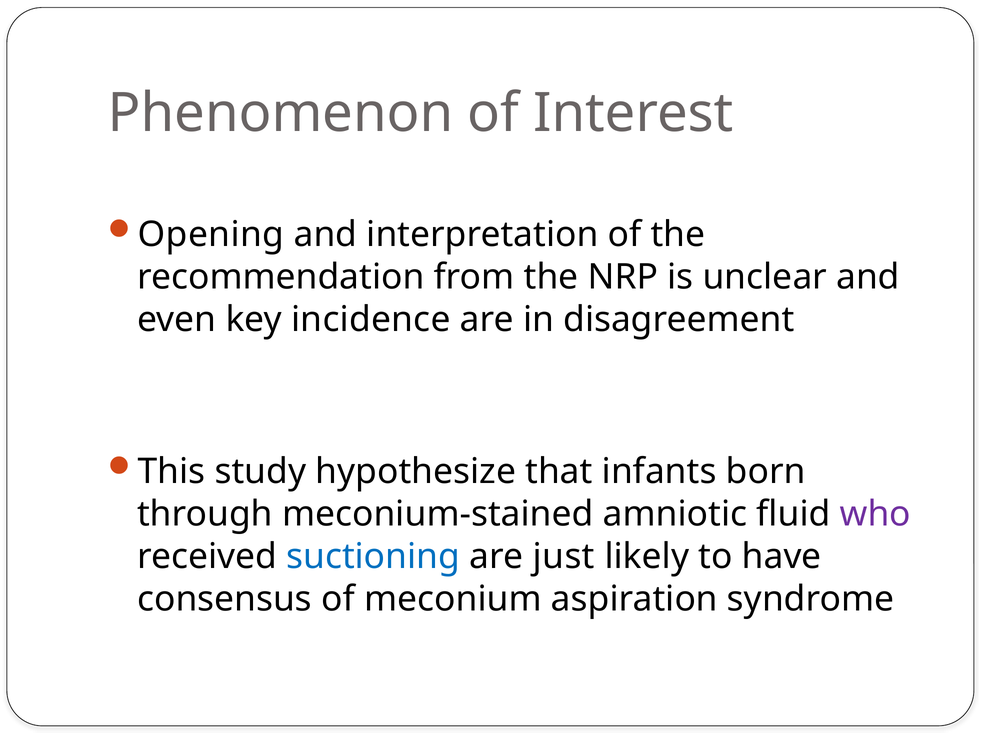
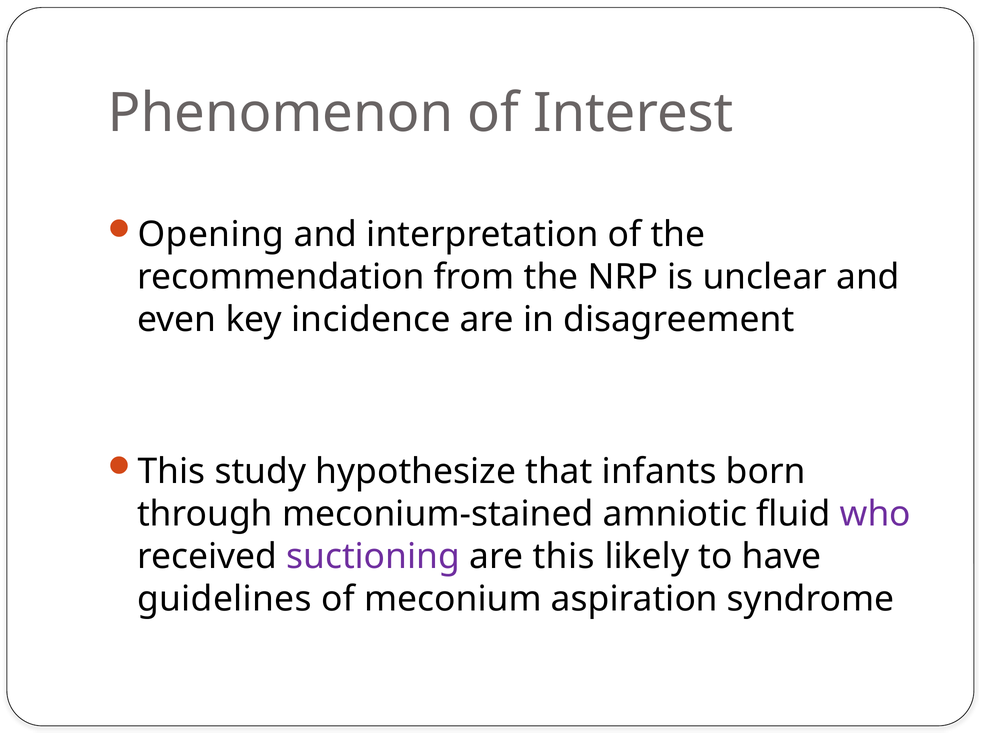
suctioning colour: blue -> purple (373, 556)
are just: just -> this (564, 556)
consensus: consensus -> guidelines (224, 599)
